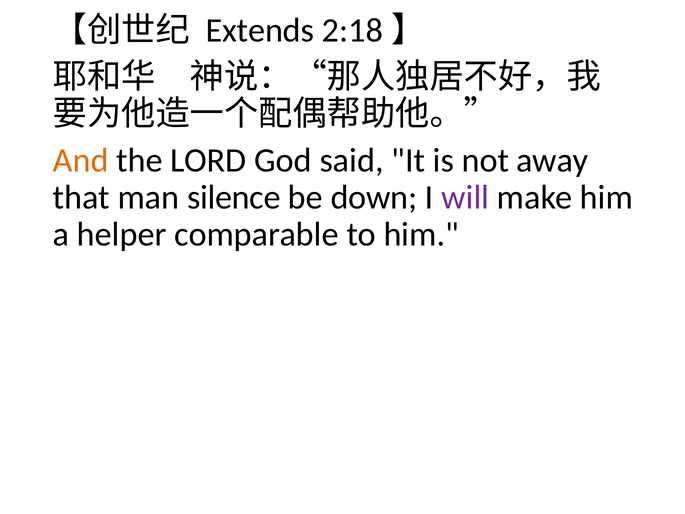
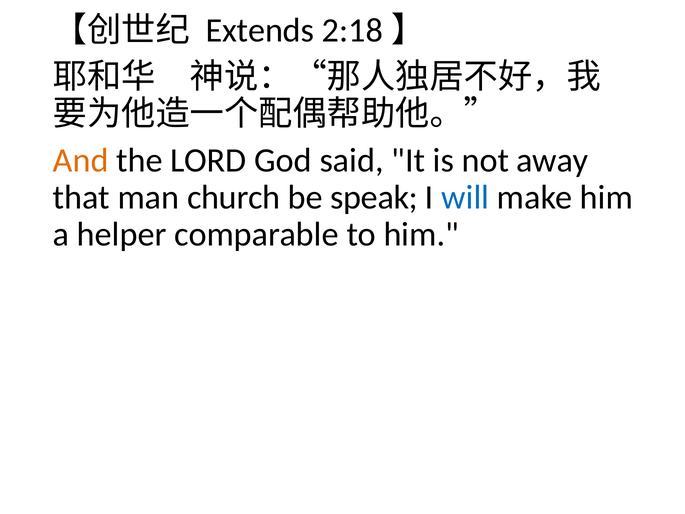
silence: silence -> church (234, 197)
down: down -> speak (374, 197)
will colour: purple -> blue (465, 197)
